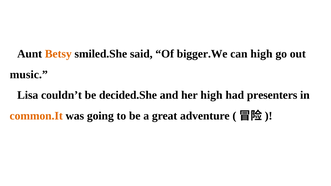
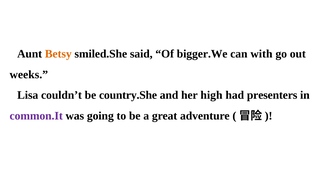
can high: high -> with (261, 54)
music: music -> weeks (29, 75)
decided.She: decided.She -> country.She (128, 95)
common.It colour: orange -> purple (36, 116)
